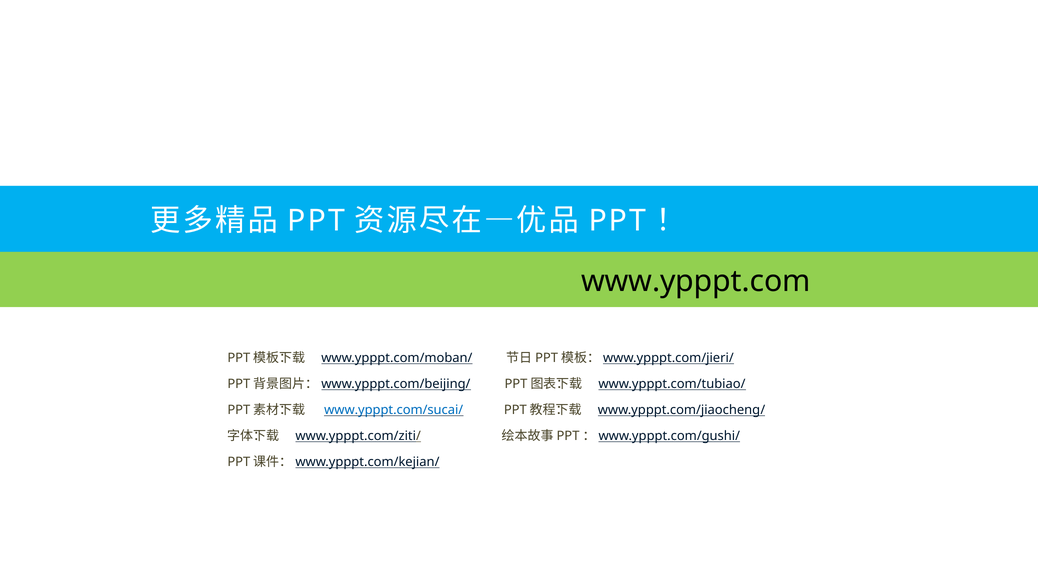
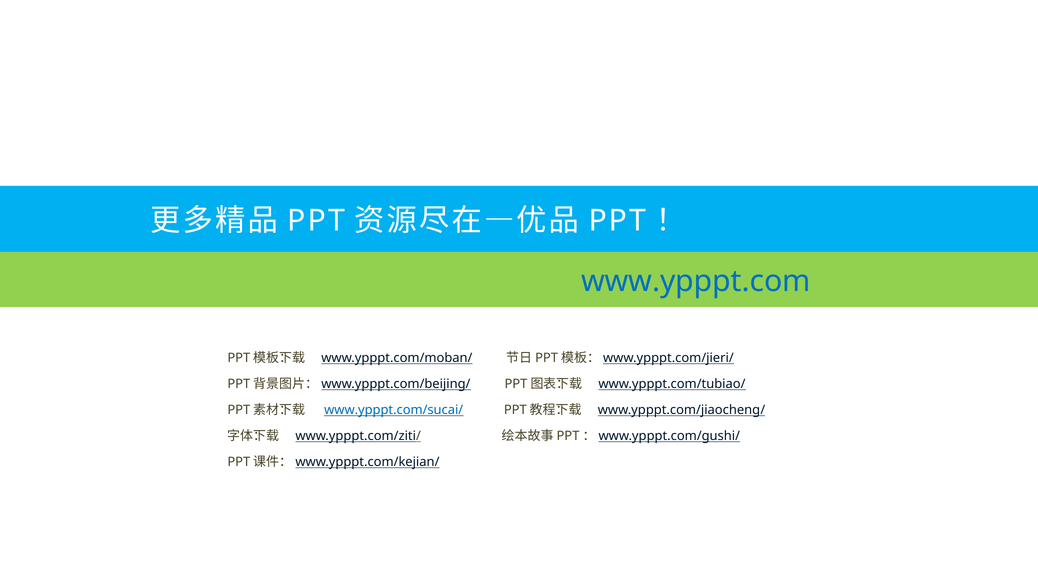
www.ypppt.com colour: black -> blue (696, 281)
